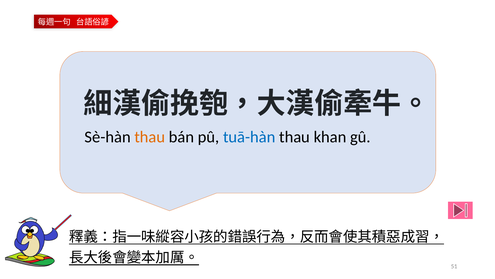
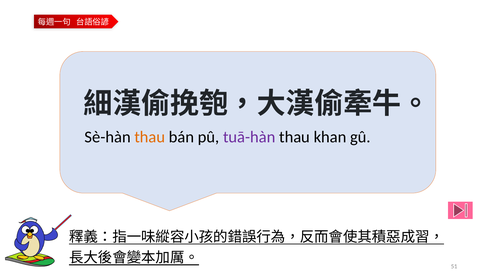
tuā-hàn colour: blue -> purple (249, 137)
